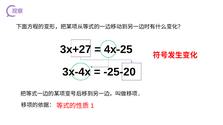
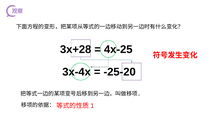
3x+27: 3x+27 -> 3x+28 (76, 50)
